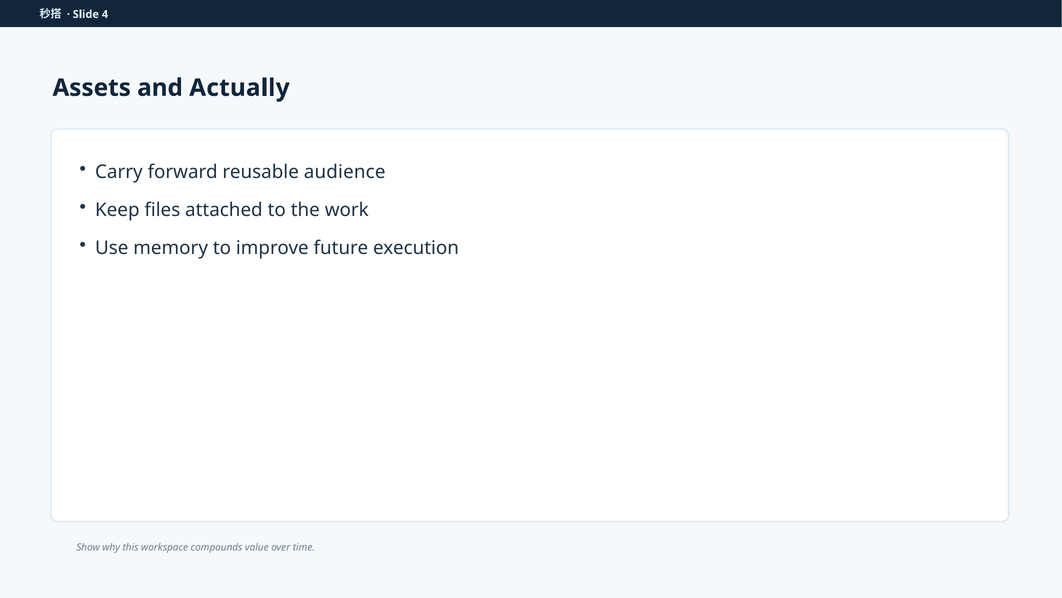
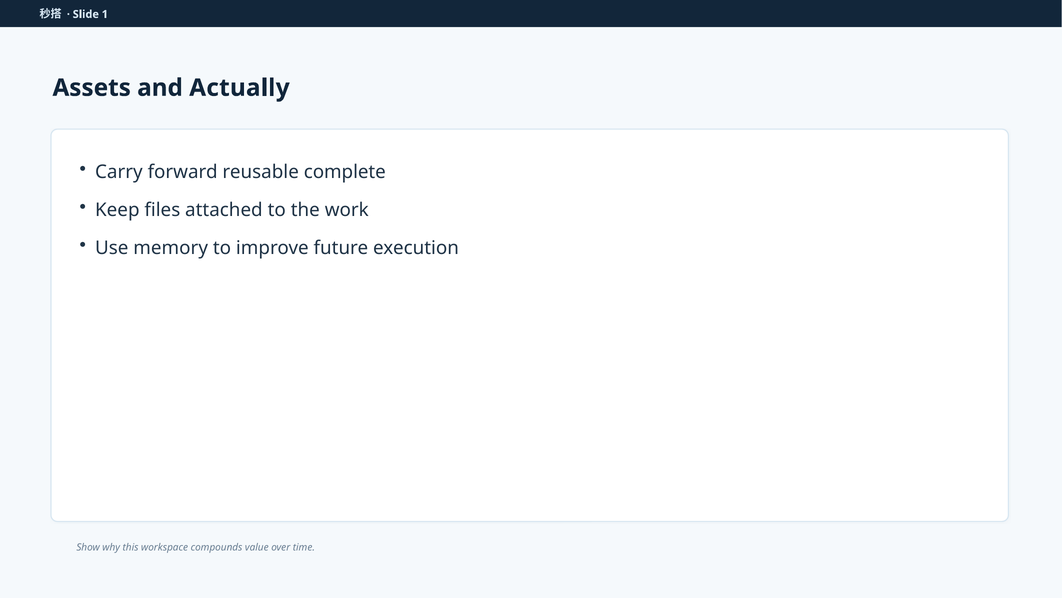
4: 4 -> 1 (105, 14)
audience: audience -> complete (345, 172)
